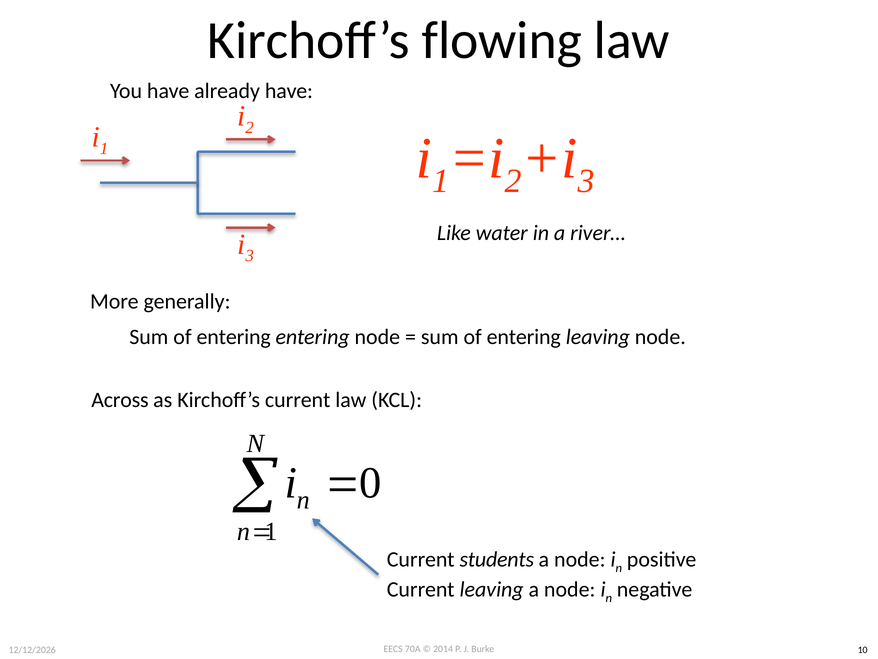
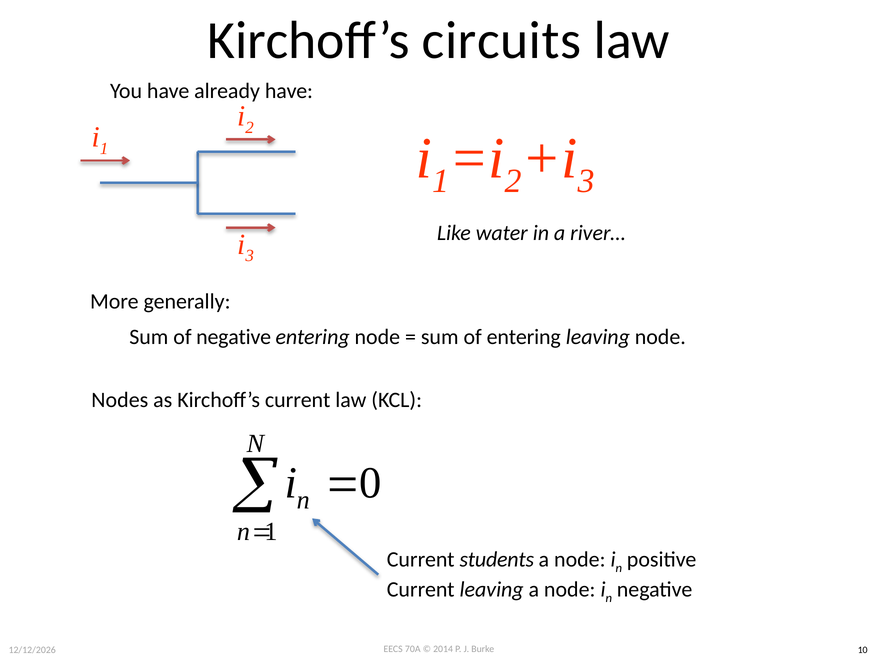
flowing: flowing -> circuits (501, 40)
entering: entering -> negative (234, 337)
Across: Across -> Nodes (120, 399)
